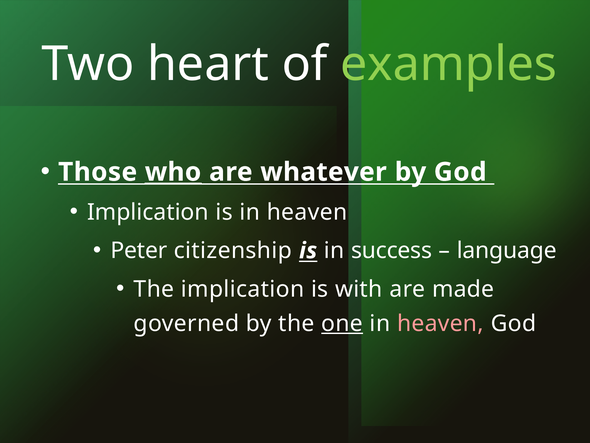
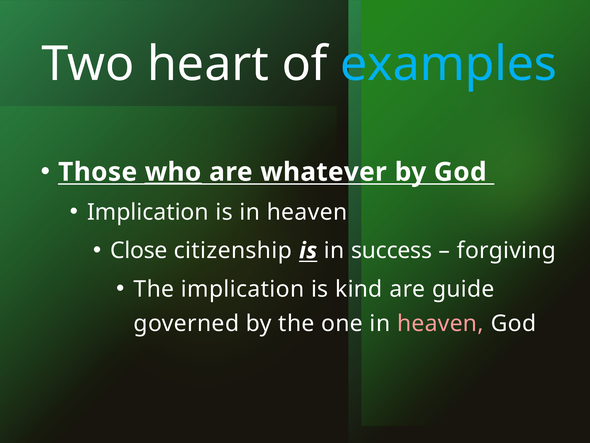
examples colour: light green -> light blue (449, 64)
Peter: Peter -> Close (139, 250)
language: language -> forgiving (506, 250)
with: with -> kind (359, 289)
made: made -> guide (463, 289)
one underline: present -> none (342, 323)
